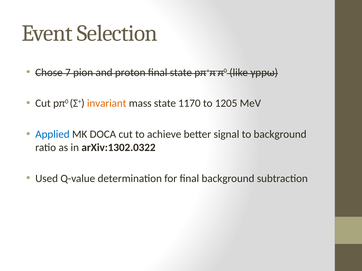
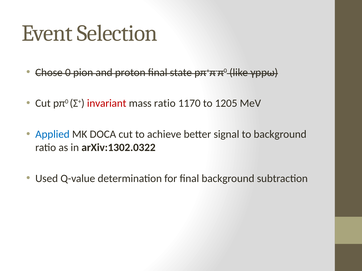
7: 7 -> 0 (68, 73)
invariant colour: orange -> red (107, 104)
mass state: state -> ratio (165, 104)
